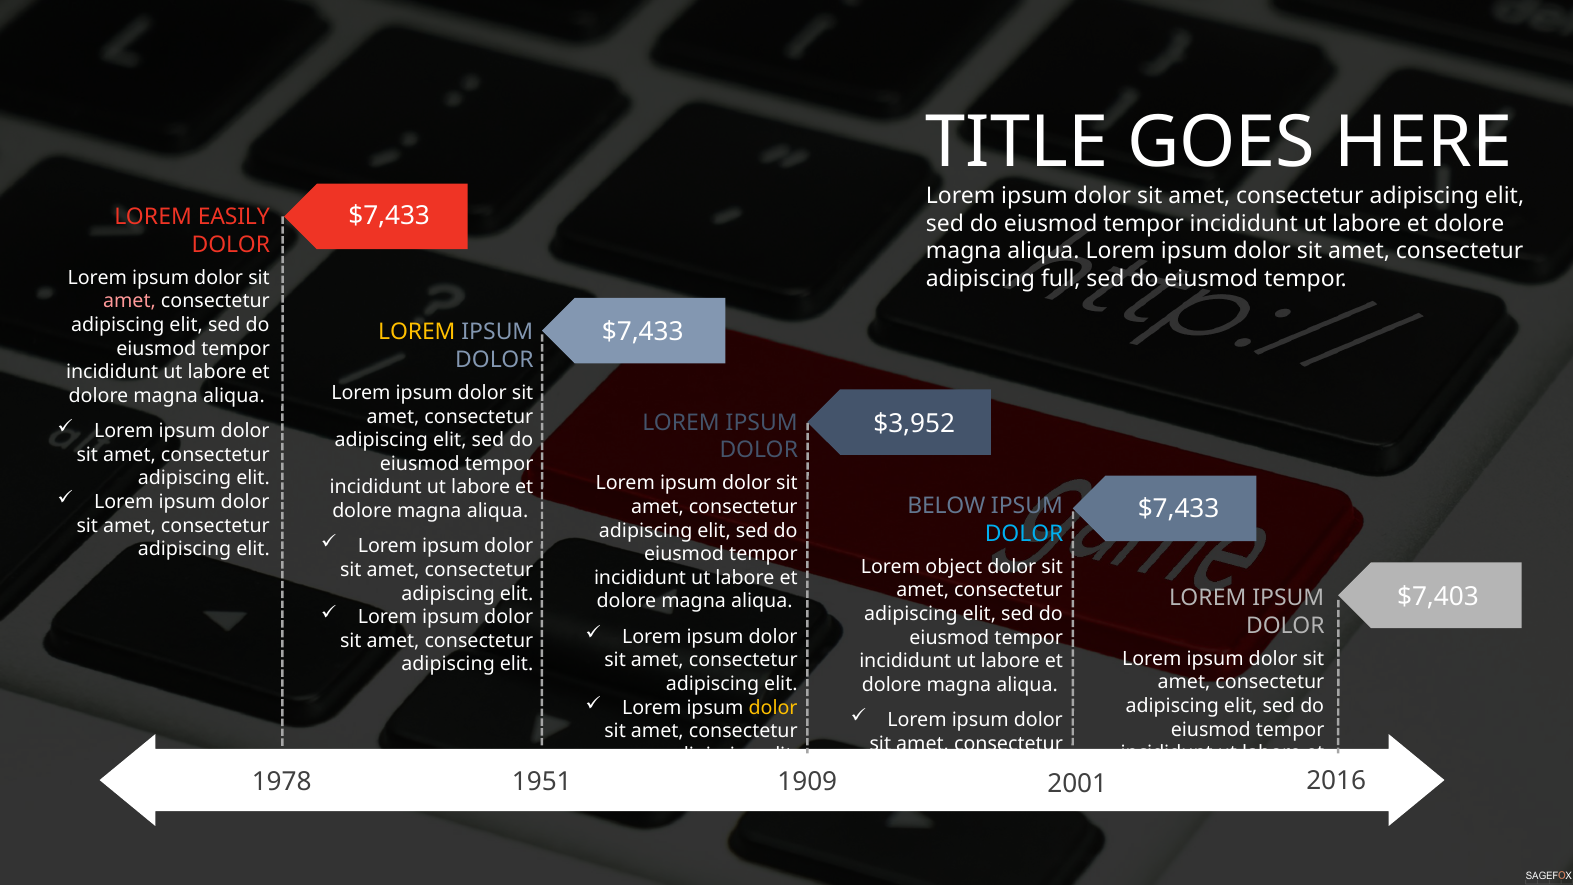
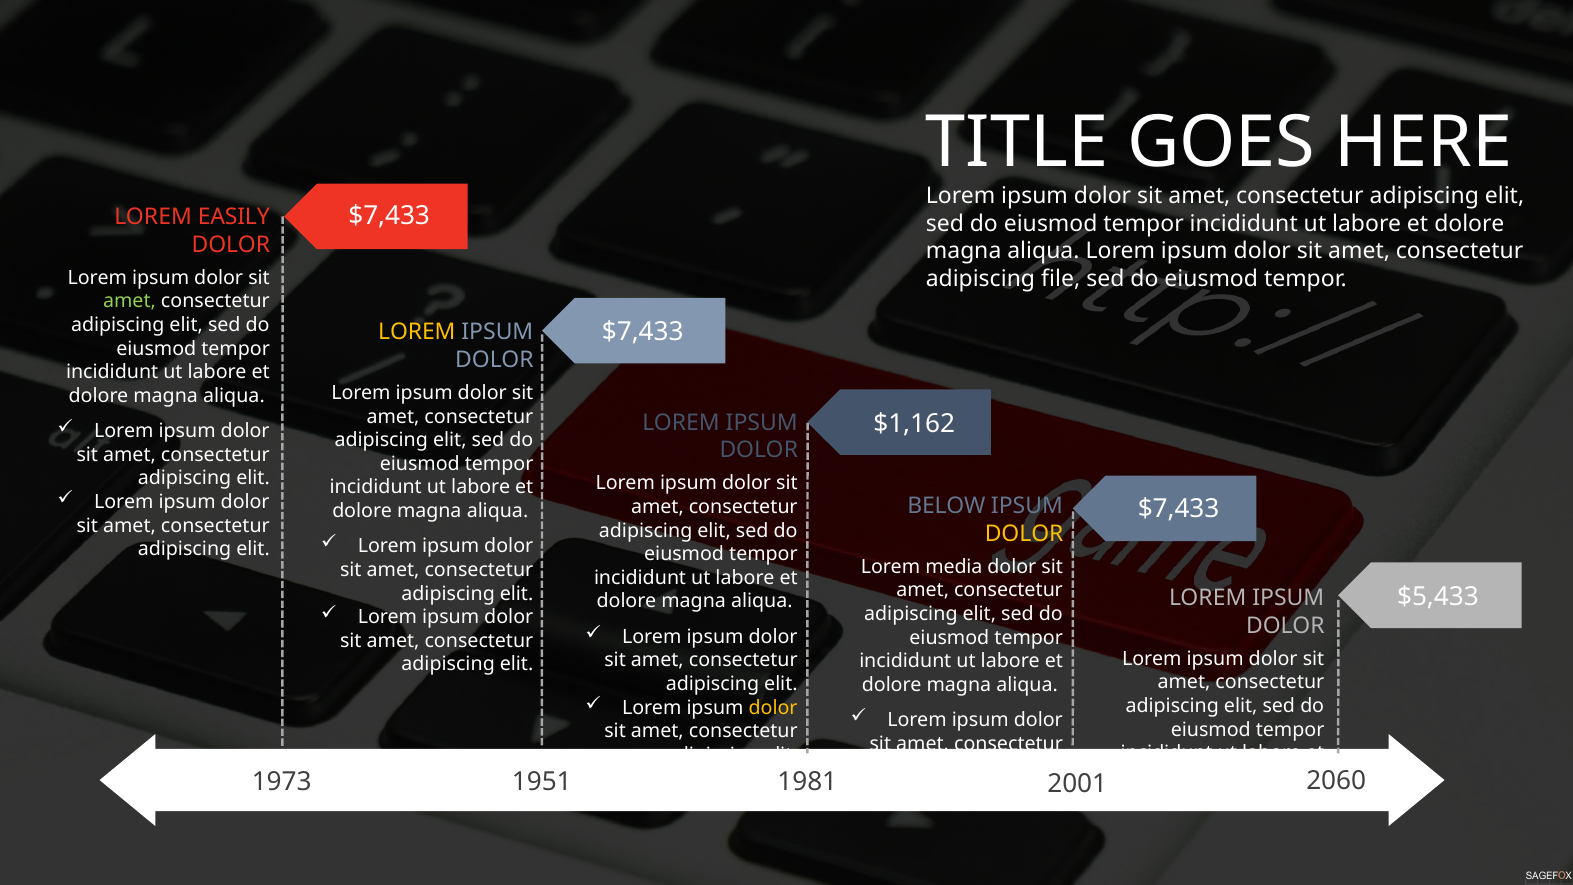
full: full -> file (1061, 279)
amet colour: pink -> light green (130, 301)
$3,952: $3,952 -> $1,162 (914, 424)
DOLOR colour: light blue -> yellow (1024, 533)
object: object -> media (954, 567)
$7,403: $7,403 -> $5,433 (1438, 597)
1978: 1978 -> 1973 (282, 781)
1909: 1909 -> 1981 (807, 781)
2016: 2016 -> 2060 (1336, 781)
